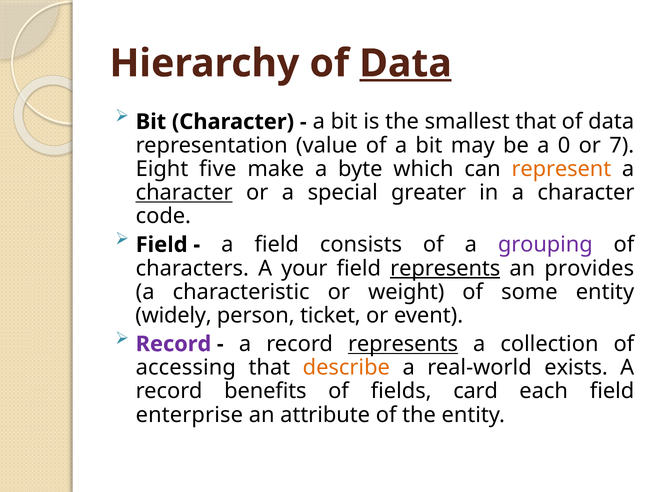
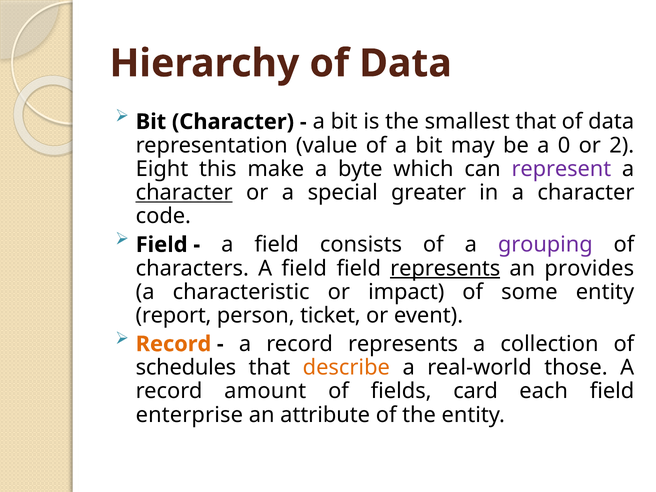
Data underline: present -> none (406, 63)
7: 7 -> 2 (622, 145)
five: five -> this (218, 169)
represent colour: orange -> purple (561, 169)
characters A your: your -> field (304, 268)
weight: weight -> impact (406, 292)
widely: widely -> report (173, 316)
Record colour: purple -> orange (173, 344)
represents underline: present -> none (403, 344)
accessing: accessing -> schedules (186, 368)
exists: exists -> those (576, 368)
benefits: benefits -> amount (265, 391)
